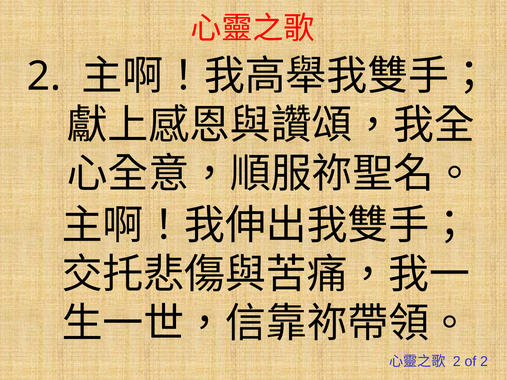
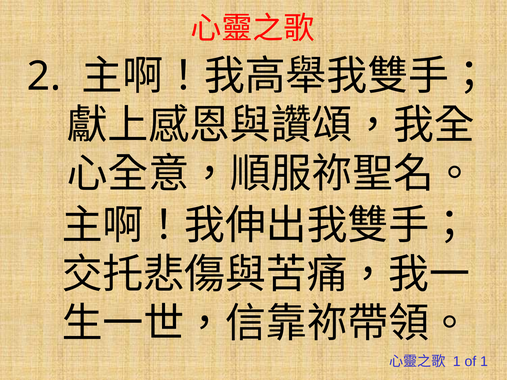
2: 2 -> 1 (457, 362)
of 2: 2 -> 1 (484, 362)
